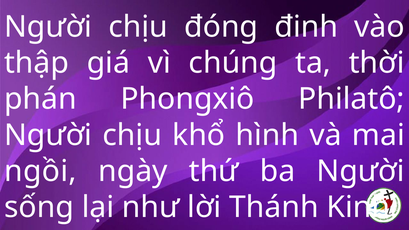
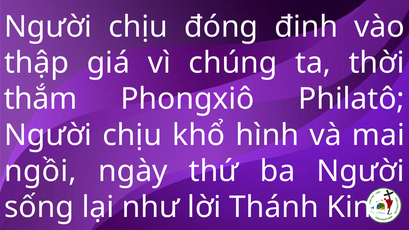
phán: phán -> thắm (41, 99)
